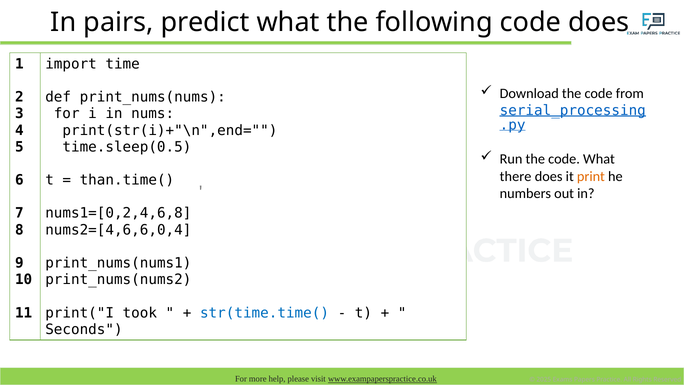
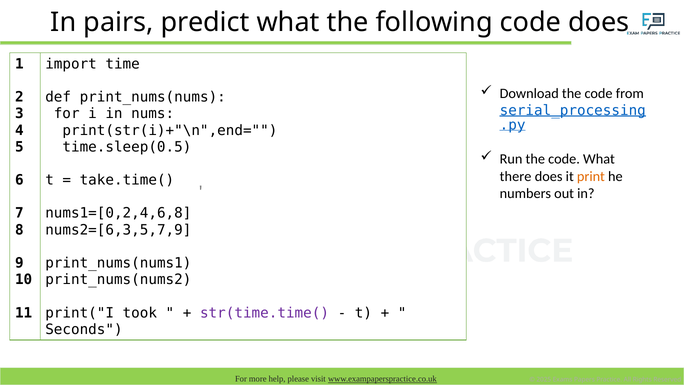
than.time(: than.time( -> take.time( (127, 180)
nums2=[4,6,6,0,4: nums2=[4,6,6,0,4 -> nums2=[6,3,5,7,9 (118, 230)
str(time.time( colour: blue -> purple (265, 313)
